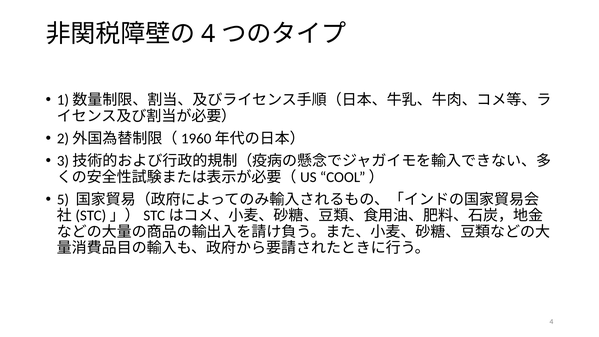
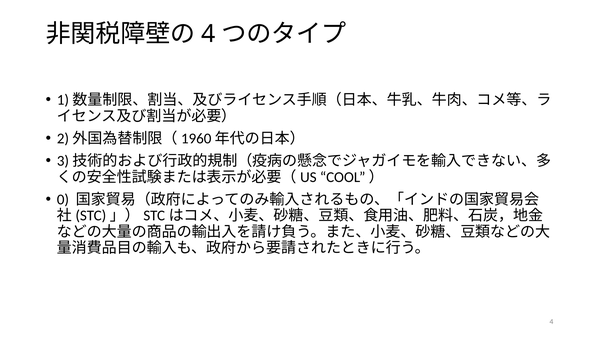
5: 5 -> 0 (63, 199)
